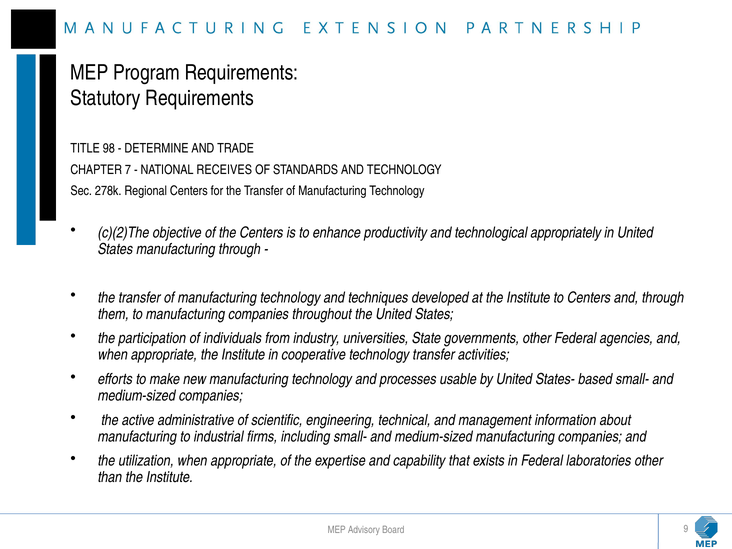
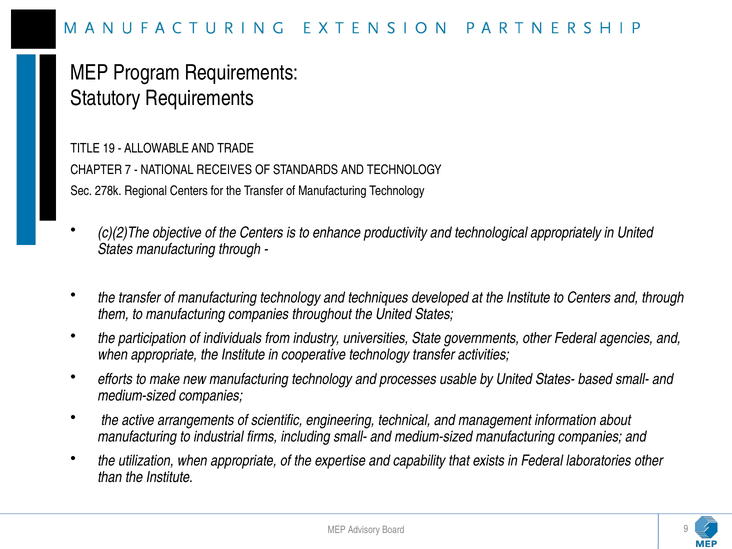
98: 98 -> 19 (109, 149)
DETERMINE: DETERMINE -> ALLOWABLE (157, 149)
administrative: administrative -> arrangements (196, 420)
